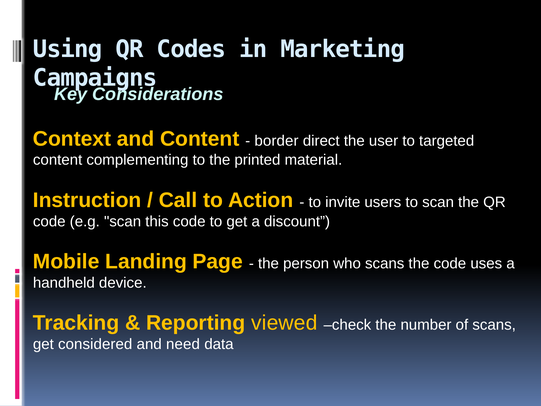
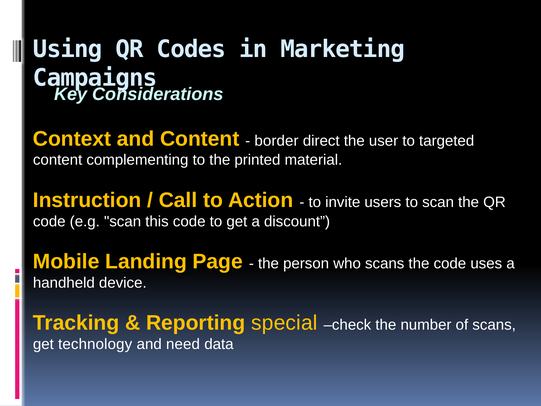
viewed: viewed -> special (284, 323)
considered: considered -> technology (95, 344)
